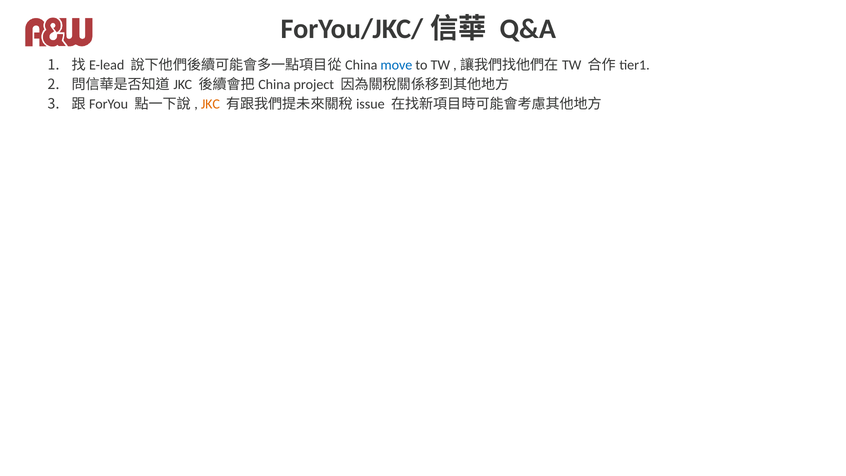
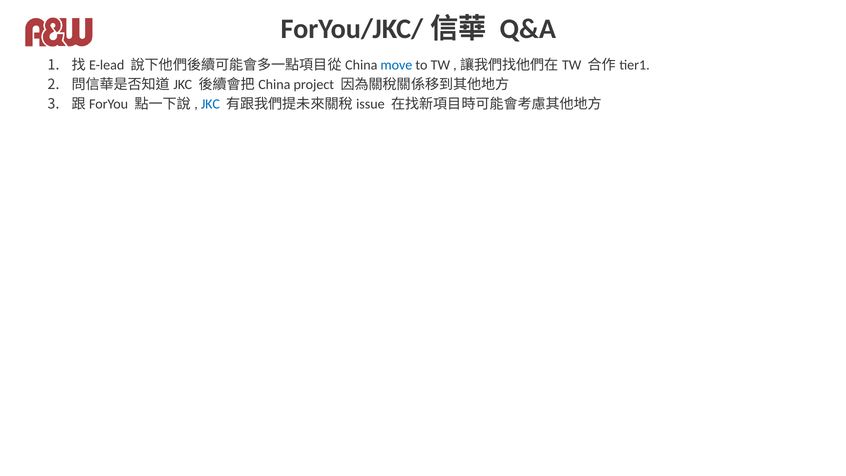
JKC colour: orange -> blue (210, 104)
